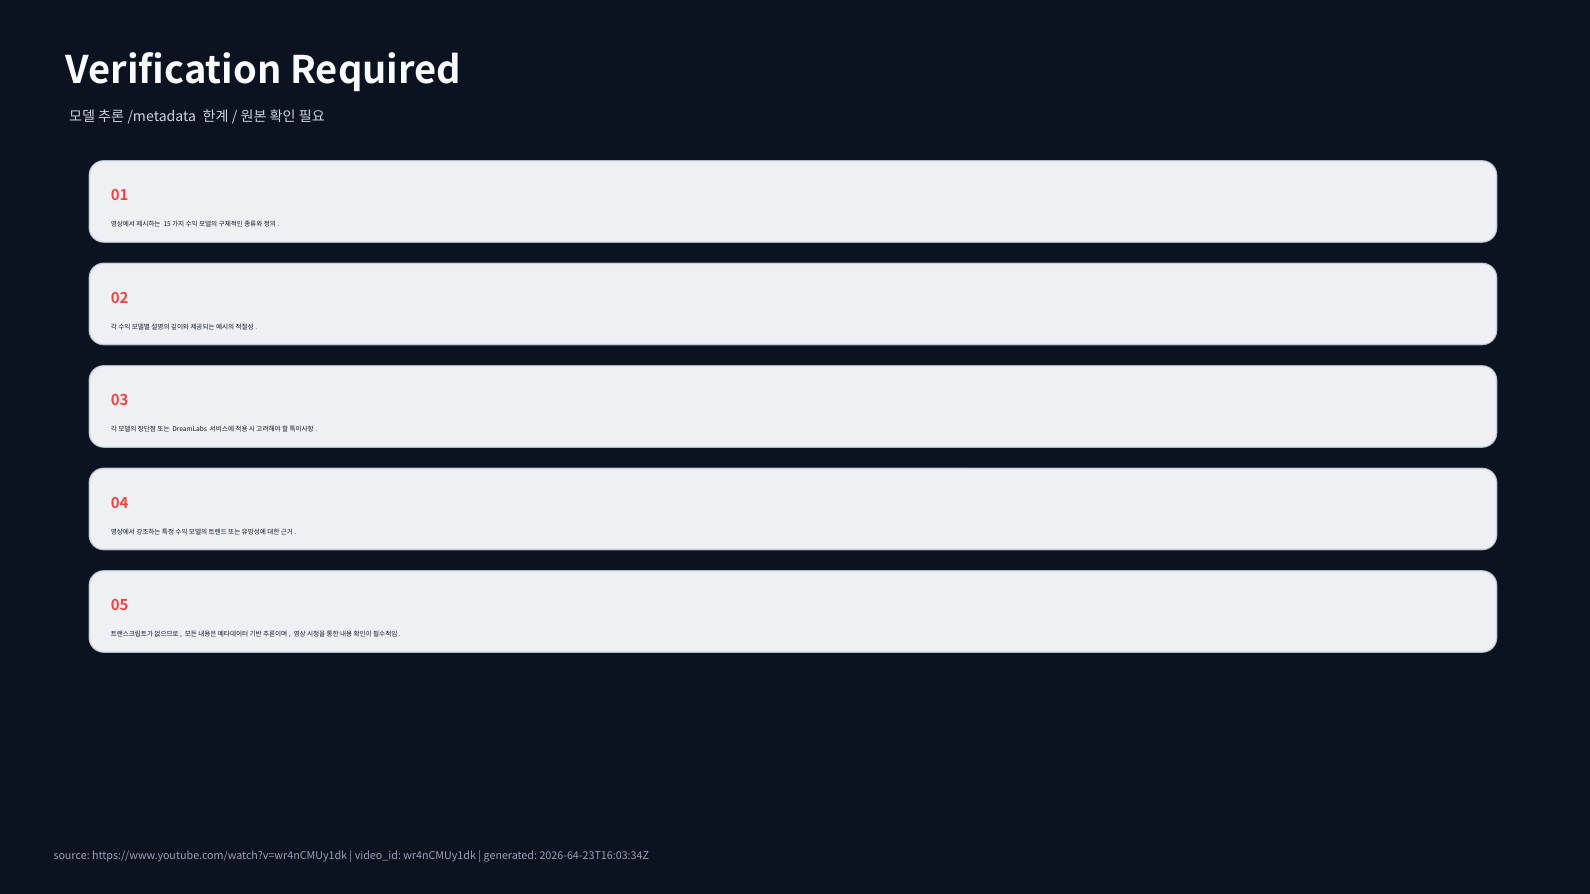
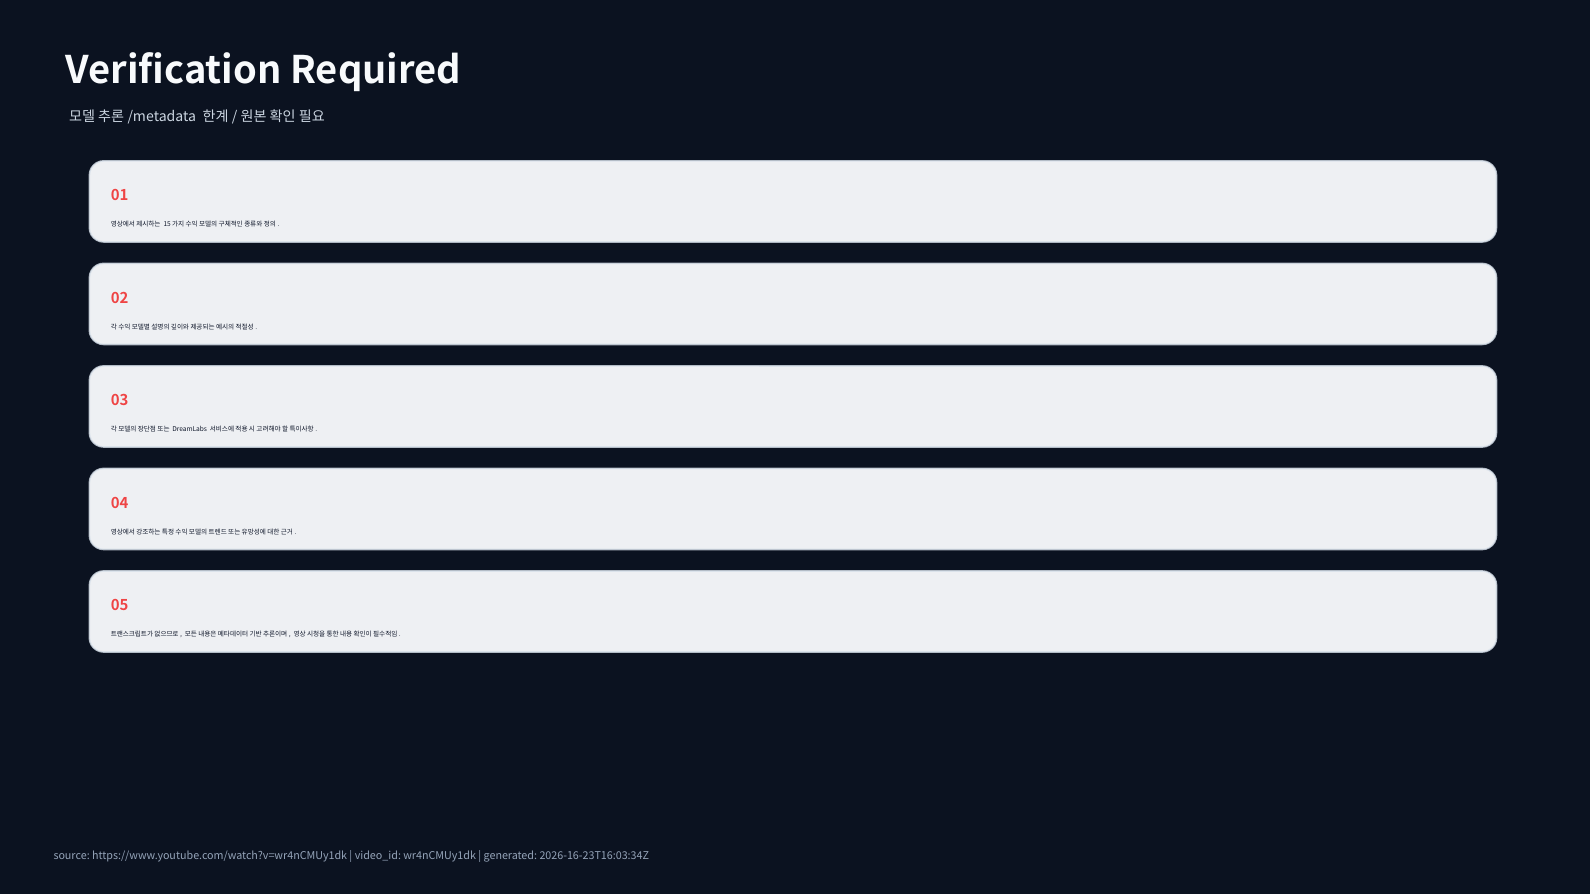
2026-64-23T16:03:34Z: 2026-64-23T16:03:34Z -> 2026-16-23T16:03:34Z (594, 856)
